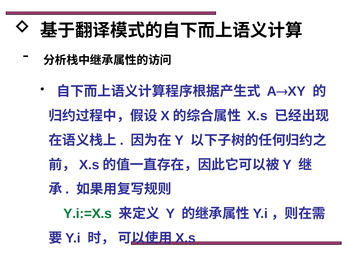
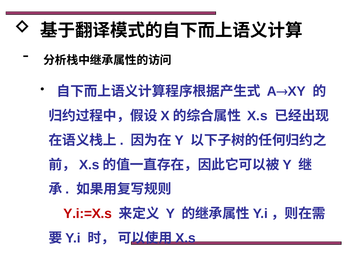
Y.i:=X.s colour: green -> red (88, 214)
